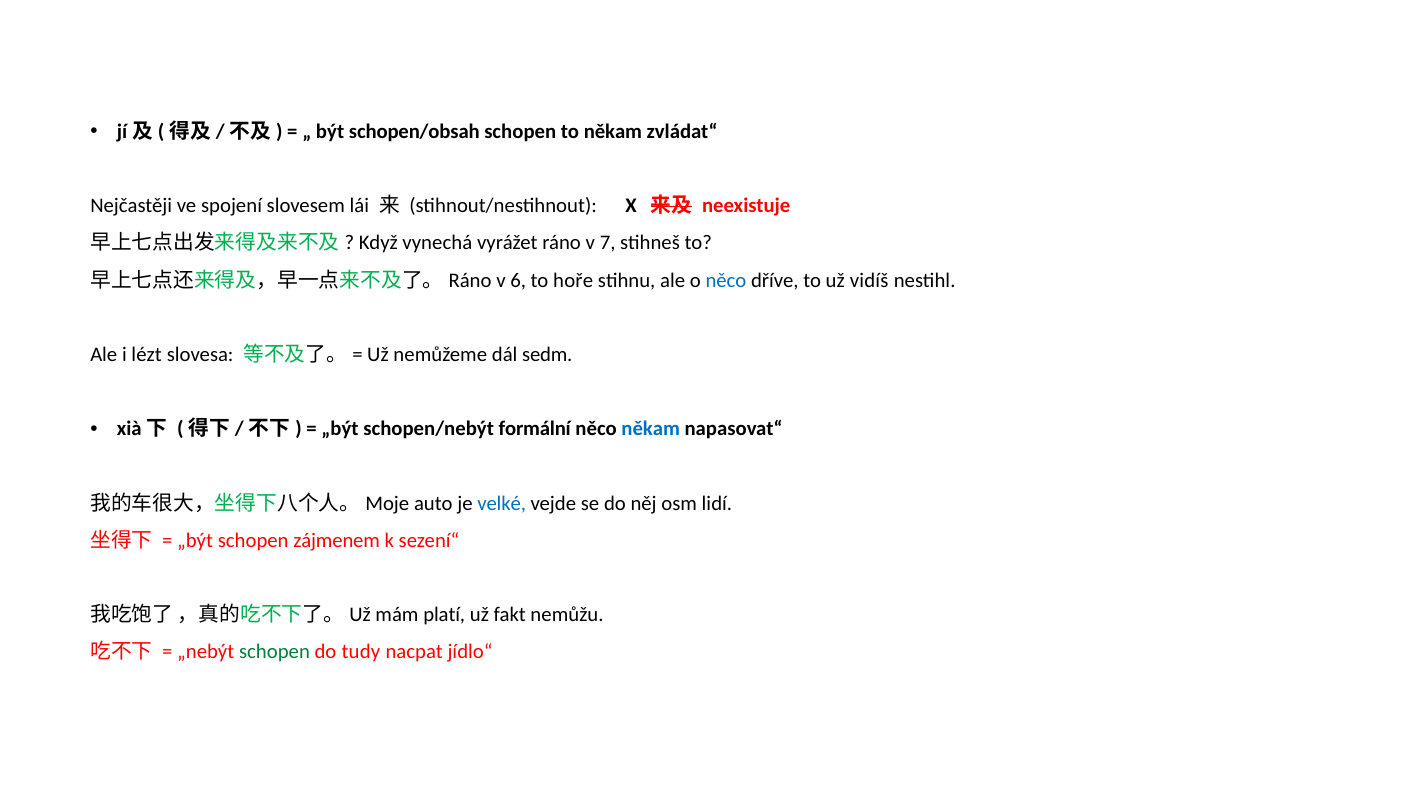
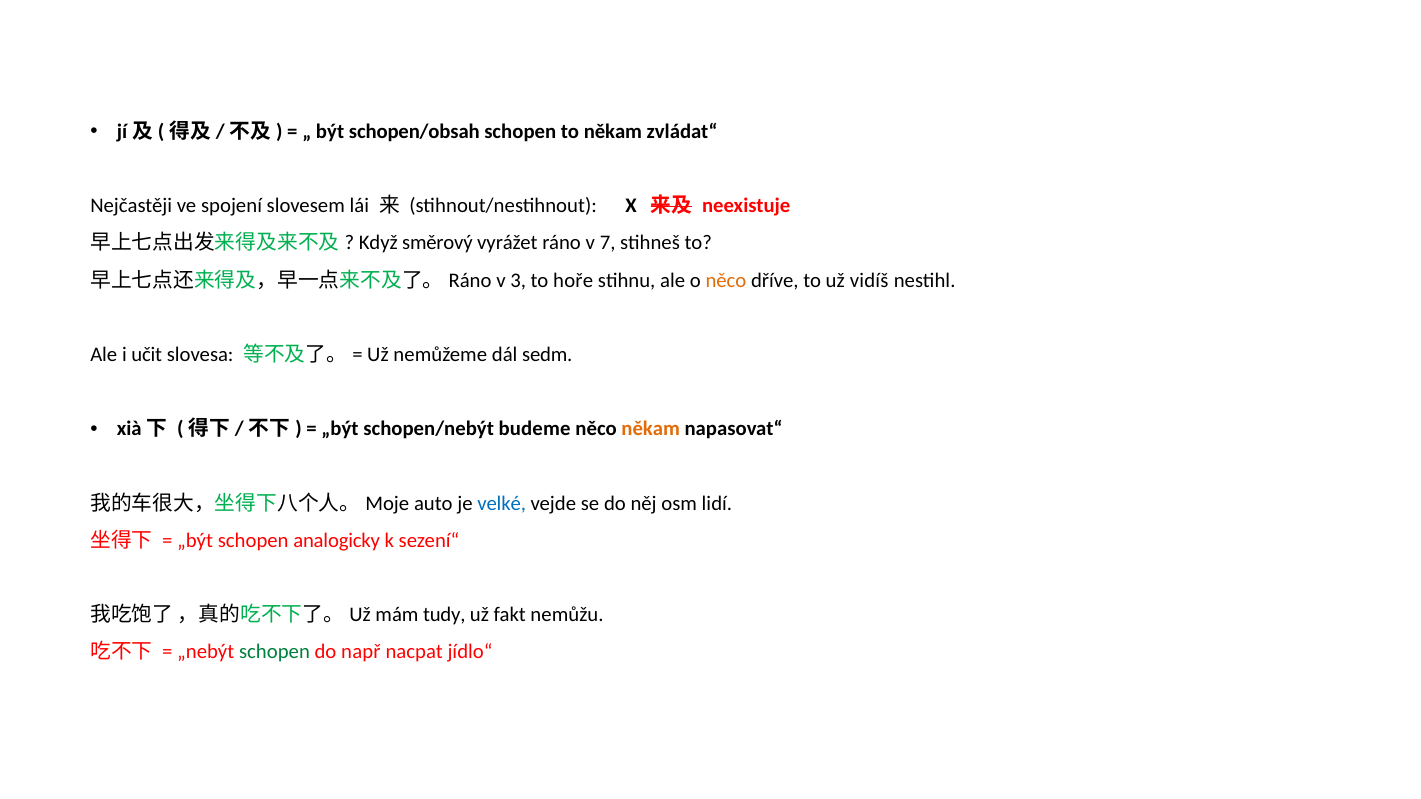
vynechá: vynechá -> směrový (437, 243)
6: 6 -> 3 (518, 280)
něco colour: blue -> orange (726, 280)
lézt: lézt -> učit (147, 355)
formální: formální -> budeme (535, 429)
někam colour: blue -> orange (651, 429)
zájmenem: zájmenem -> analogicky (337, 541)
platí: platí -> tudy (444, 615)
tudy: tudy -> např (361, 652)
